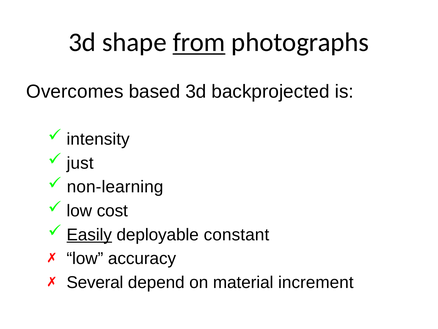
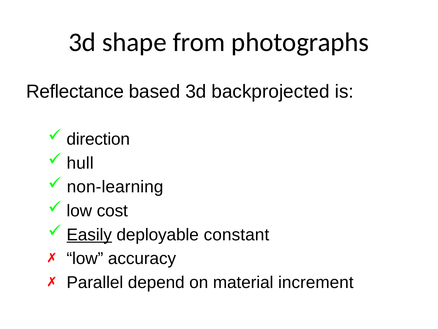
from underline: present -> none (199, 42)
Overcomes: Overcomes -> Reflectance (75, 91)
intensity: intensity -> direction (98, 139)
just: just -> hull (80, 163)
Several: Several -> Parallel (95, 282)
